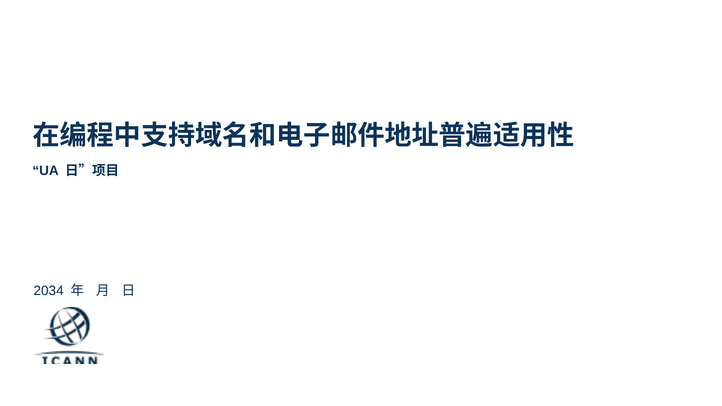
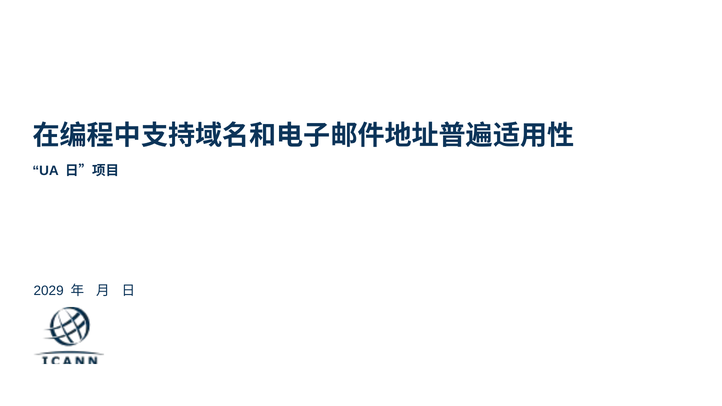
2034: 2034 -> 2029 (49, 291)
